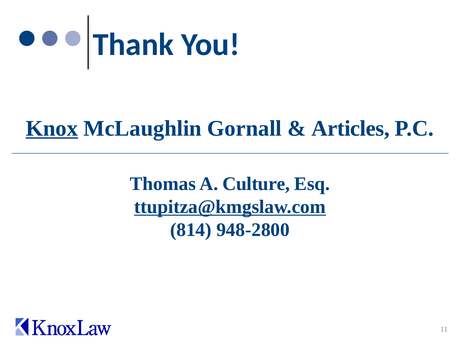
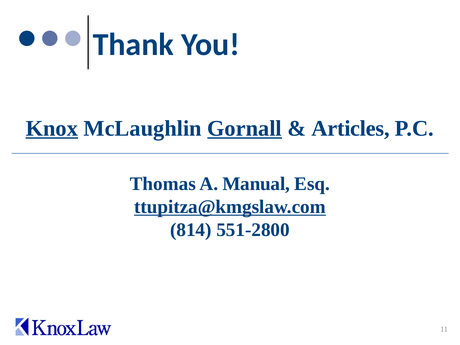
Gornall underline: none -> present (245, 128)
Culture: Culture -> Manual (256, 184)
948-2800: 948-2800 -> 551-2800 (253, 230)
